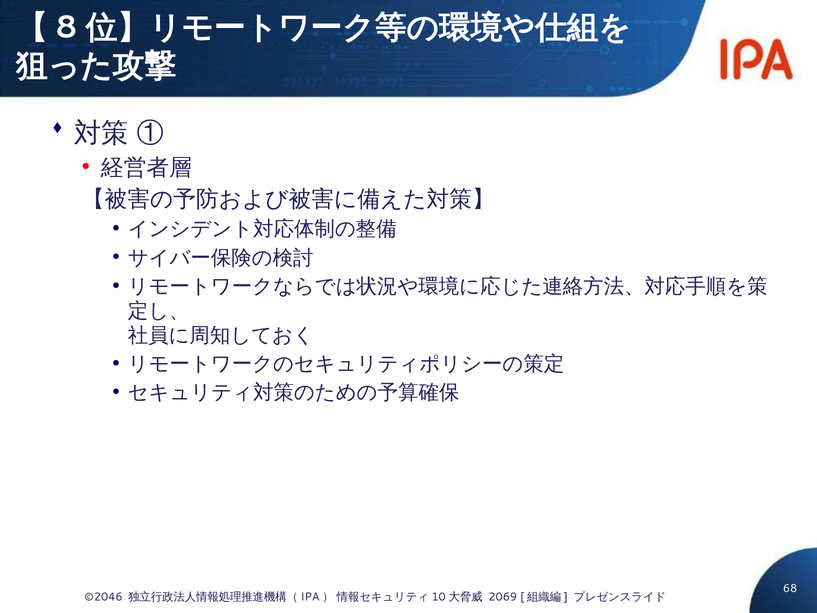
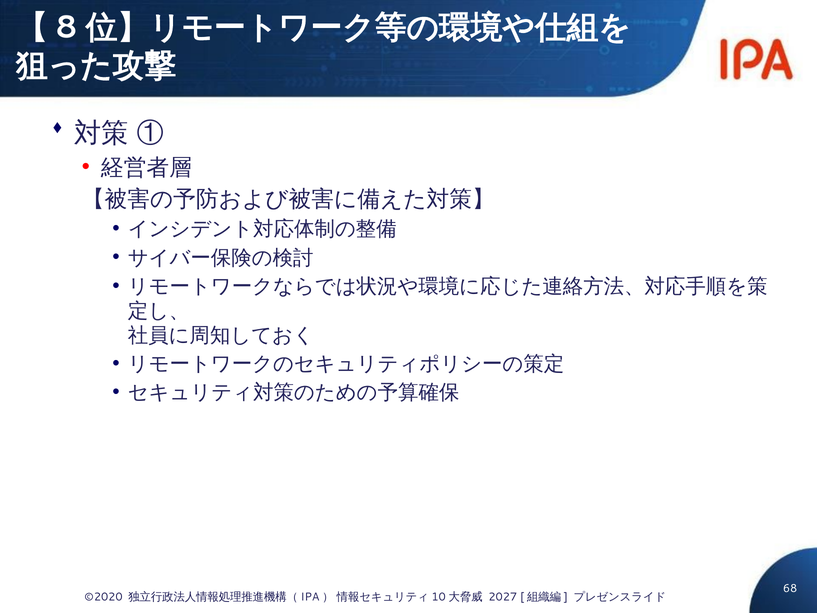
©2046: ©2046 -> ©2020 (103, 597)
2069: 2069 -> 2027 (503, 597)
